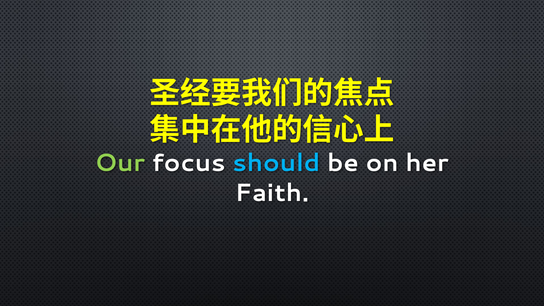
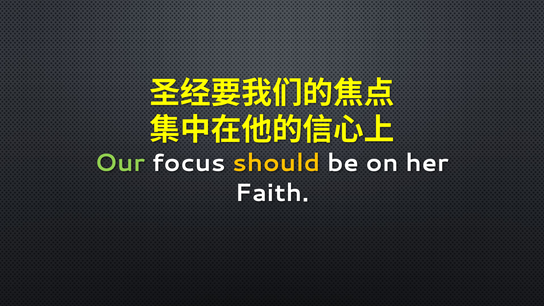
should colour: light blue -> yellow (276, 163)
